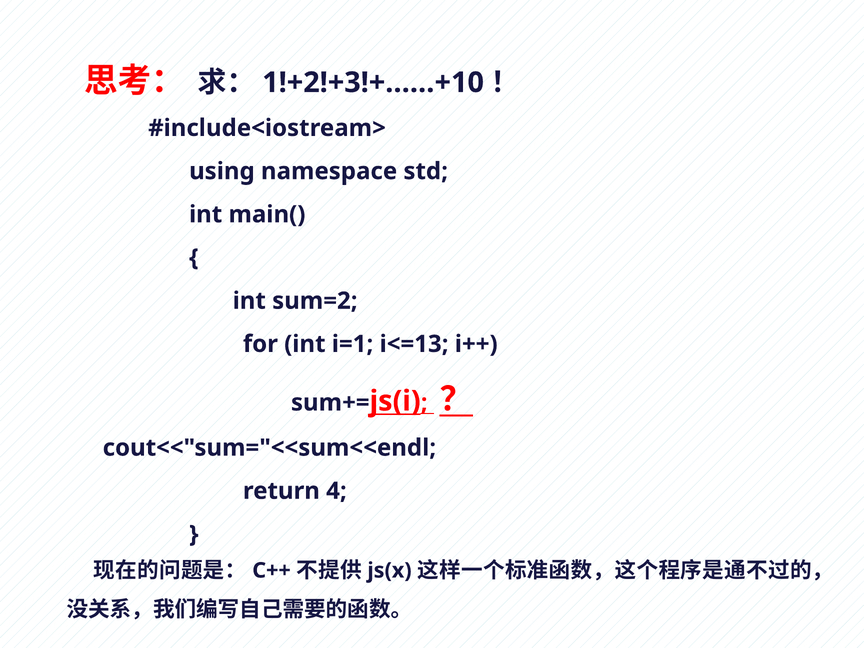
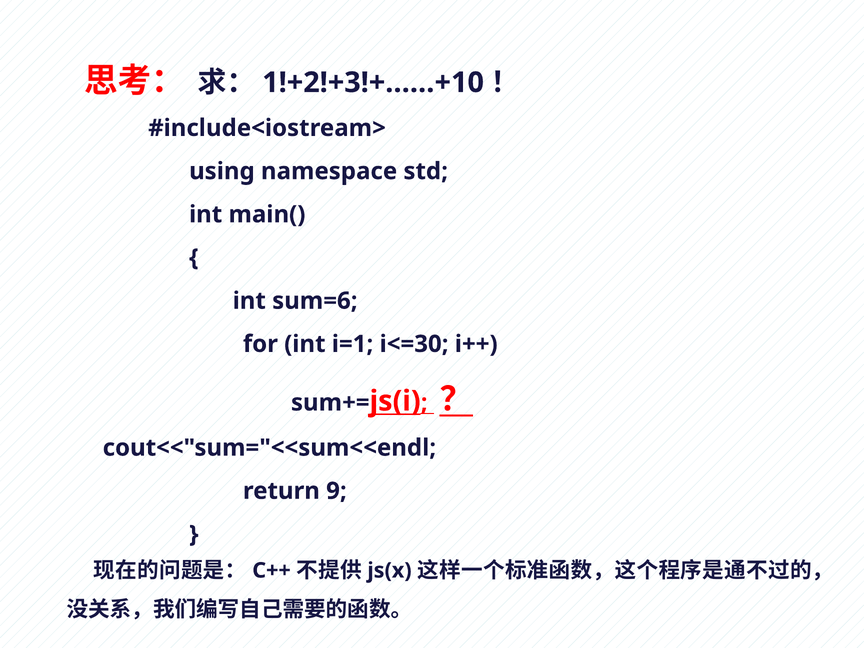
sum=2: sum=2 -> sum=6 (315, 301)
i<=13: i<=13 -> i<=30 (414, 344)
4: 4 -> 9 (336, 491)
